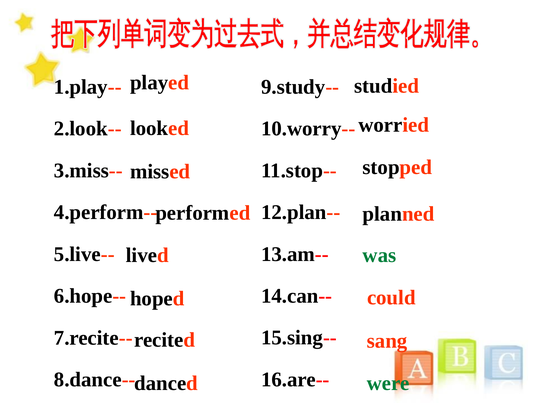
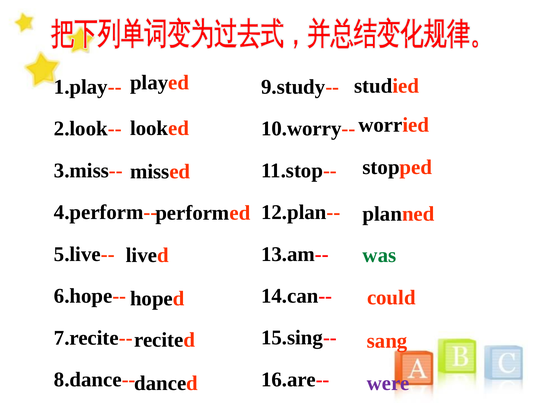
were colour: green -> purple (388, 383)
